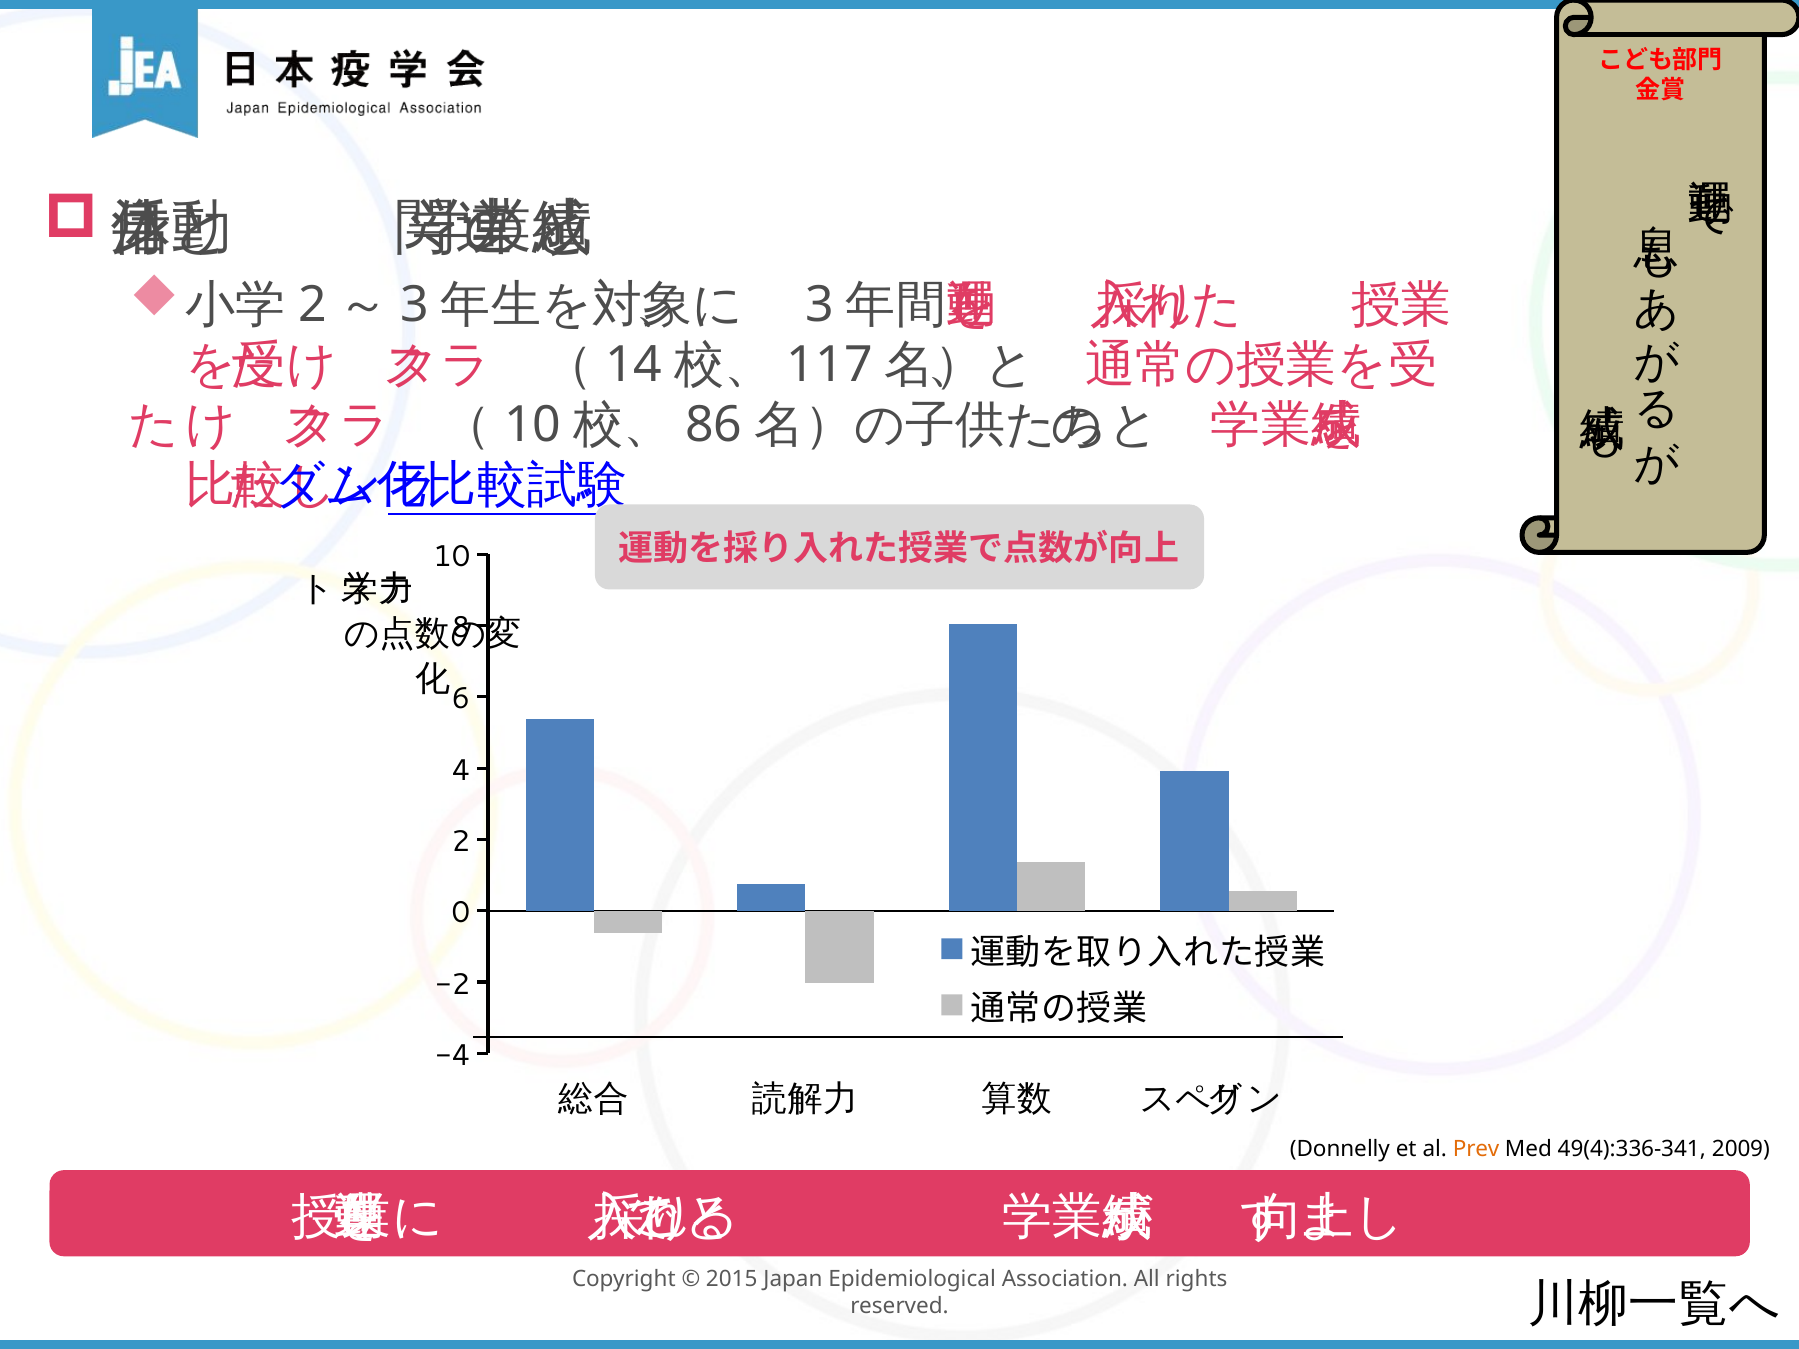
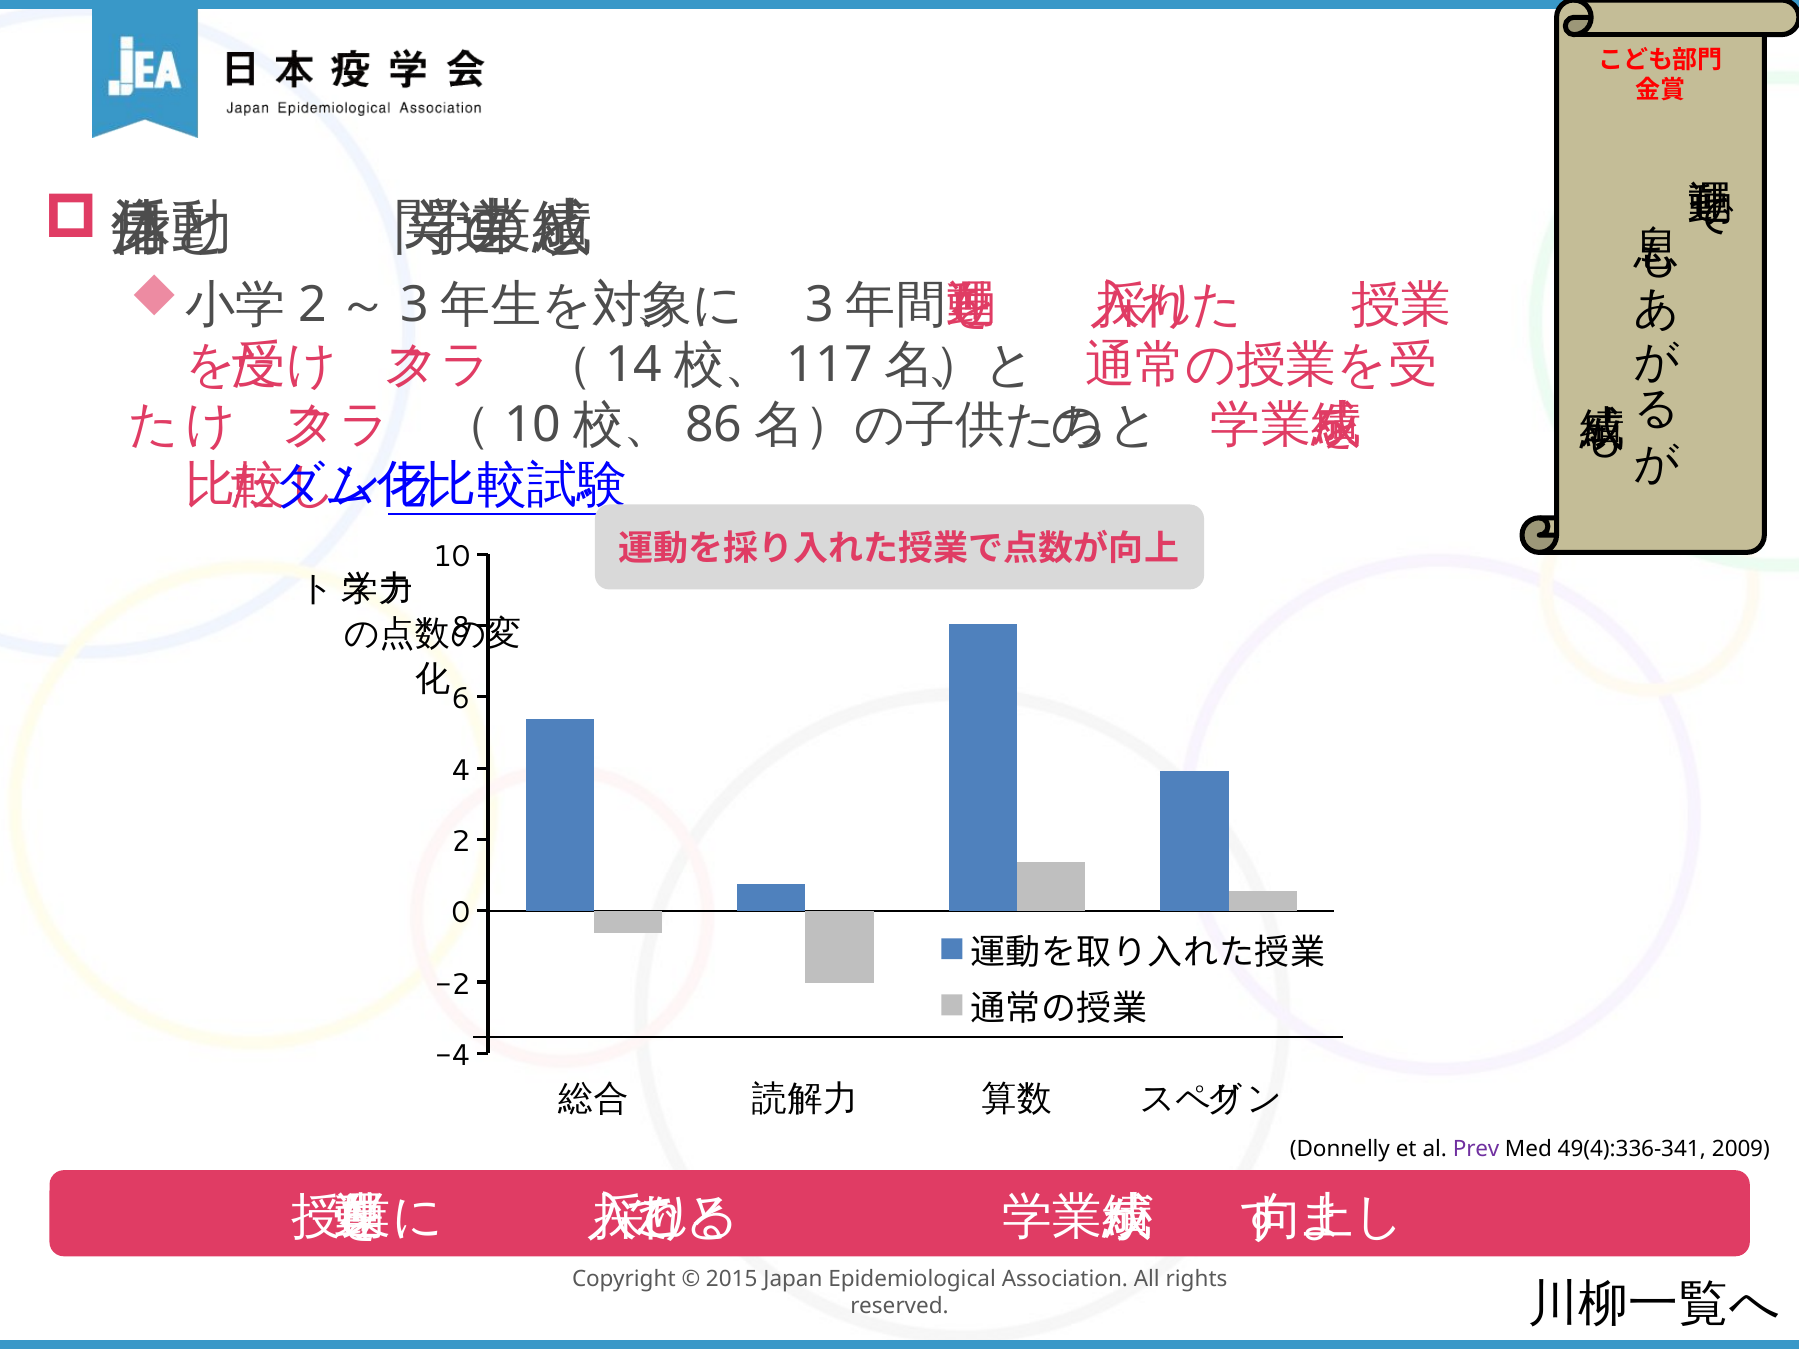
Prev colour: orange -> purple (1476, 1149)
